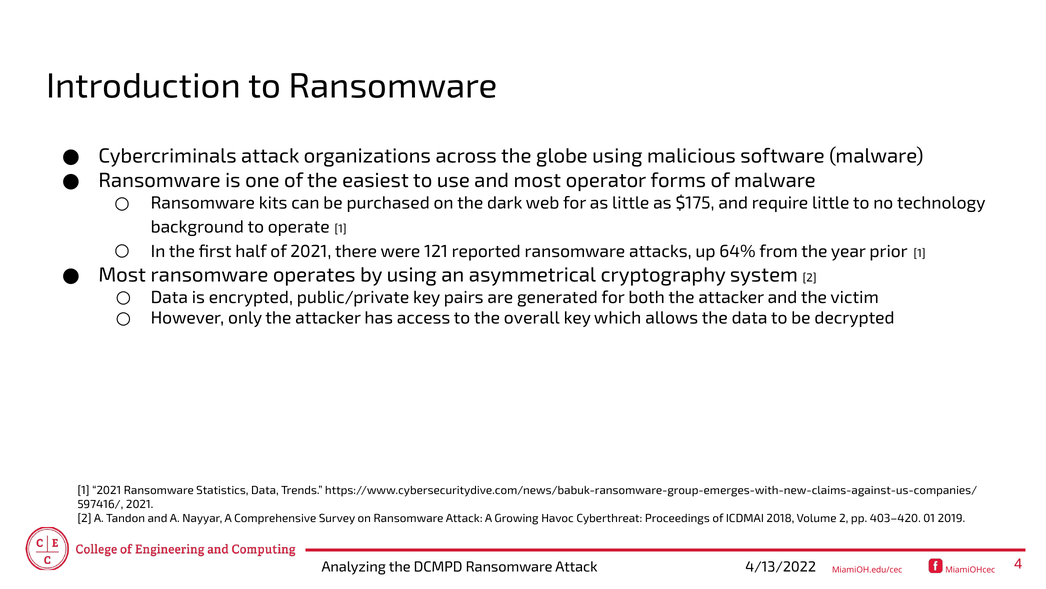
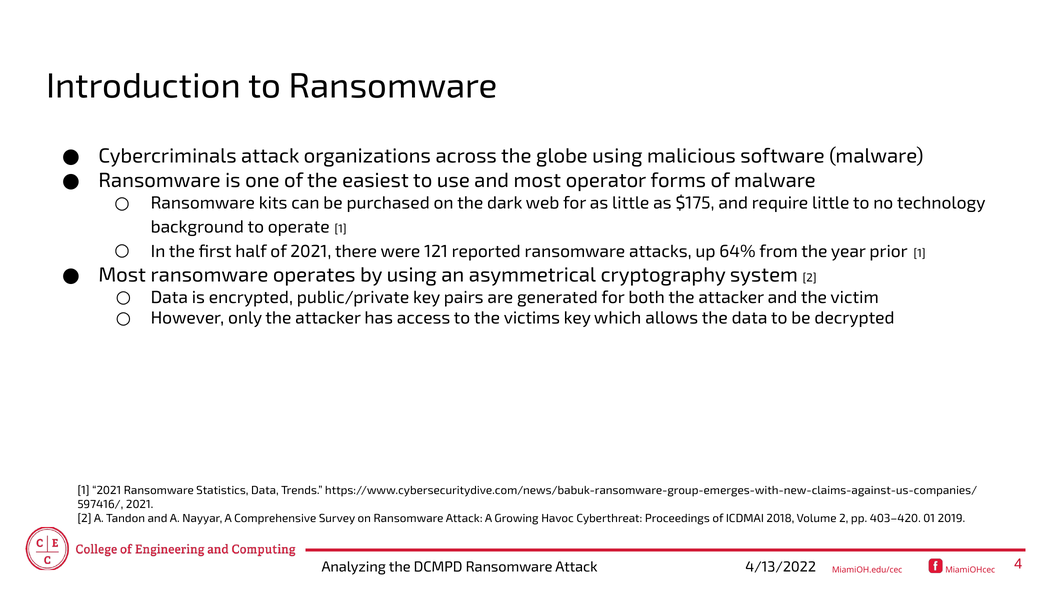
overall: overall -> victims (532, 318)
